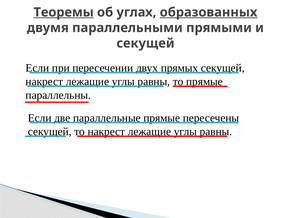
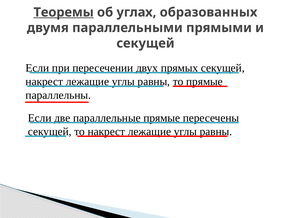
образованных underline: present -> none (209, 12)
